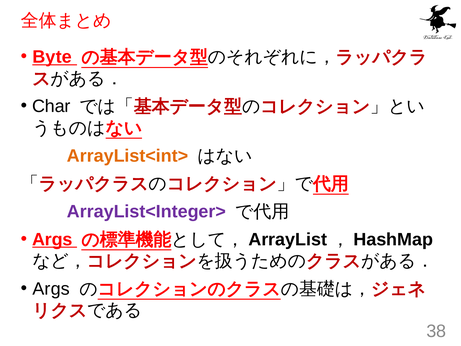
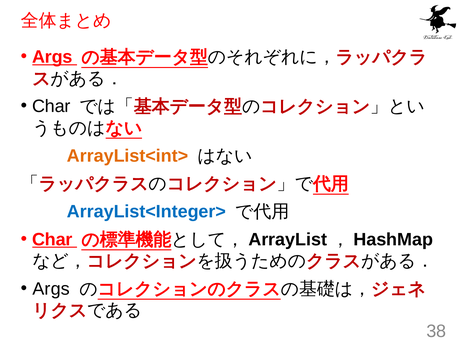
Byte: Byte -> Args (52, 57)
ArrayList<Integer> colour: purple -> blue (146, 211)
Args: Args -> Char (52, 239)
